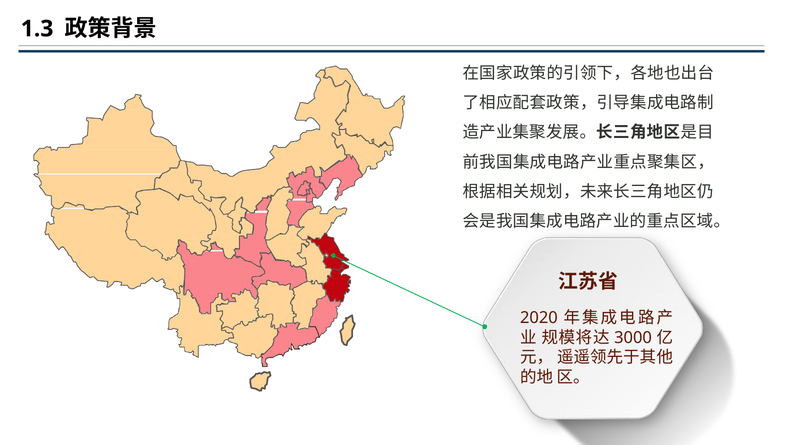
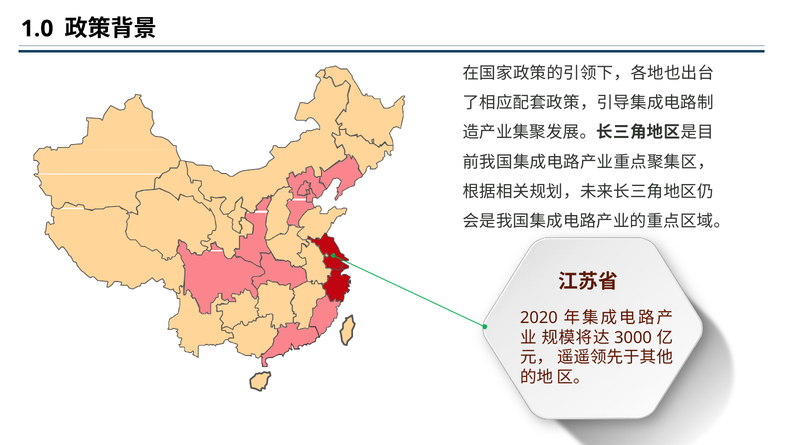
1.3: 1.3 -> 1.0 (37, 29)
